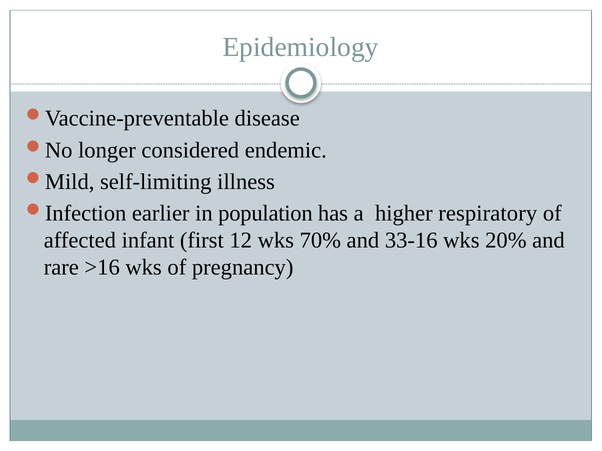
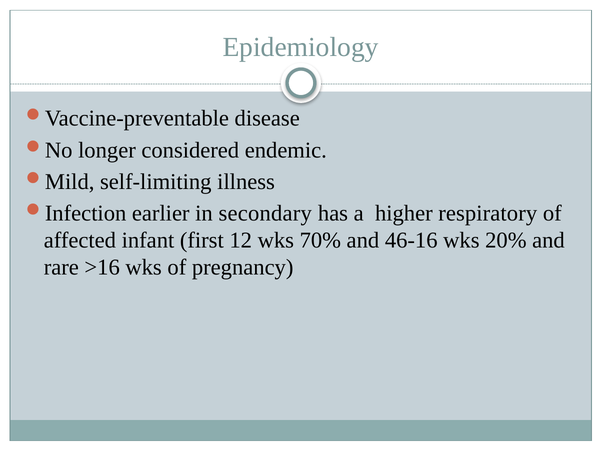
population: population -> secondary (265, 214)
33-16: 33-16 -> 46-16 (411, 241)
